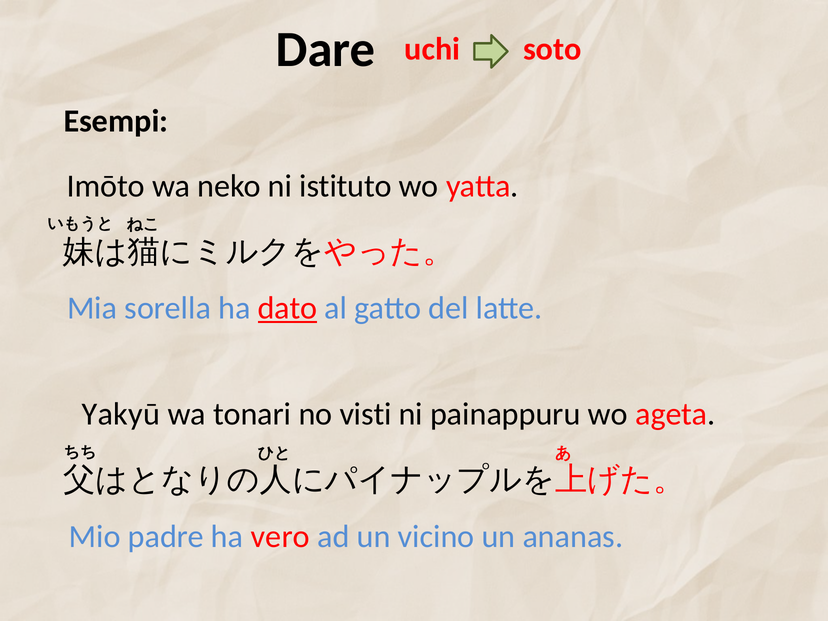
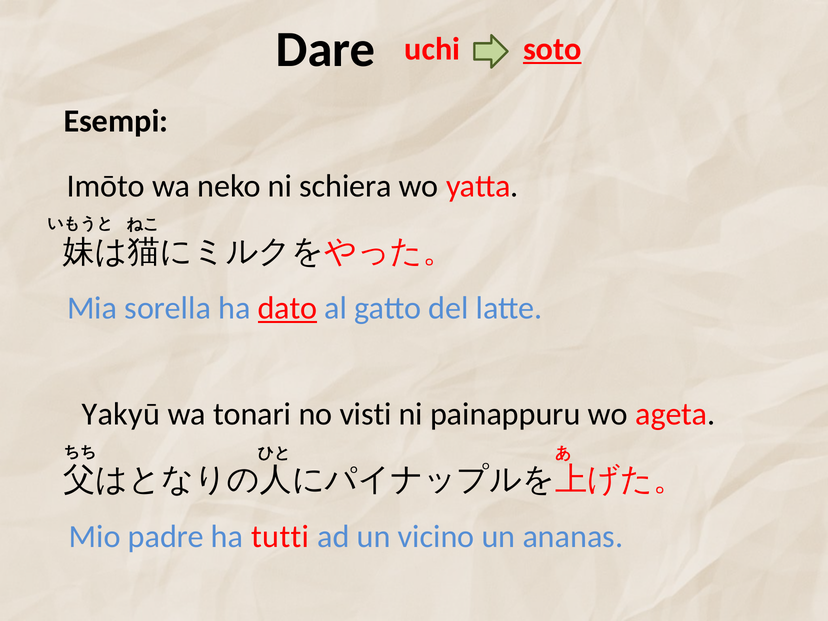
soto underline: none -> present (552, 49)
istituto: istituto -> schiera (345, 186)
vero: vero -> tutti (280, 537)
